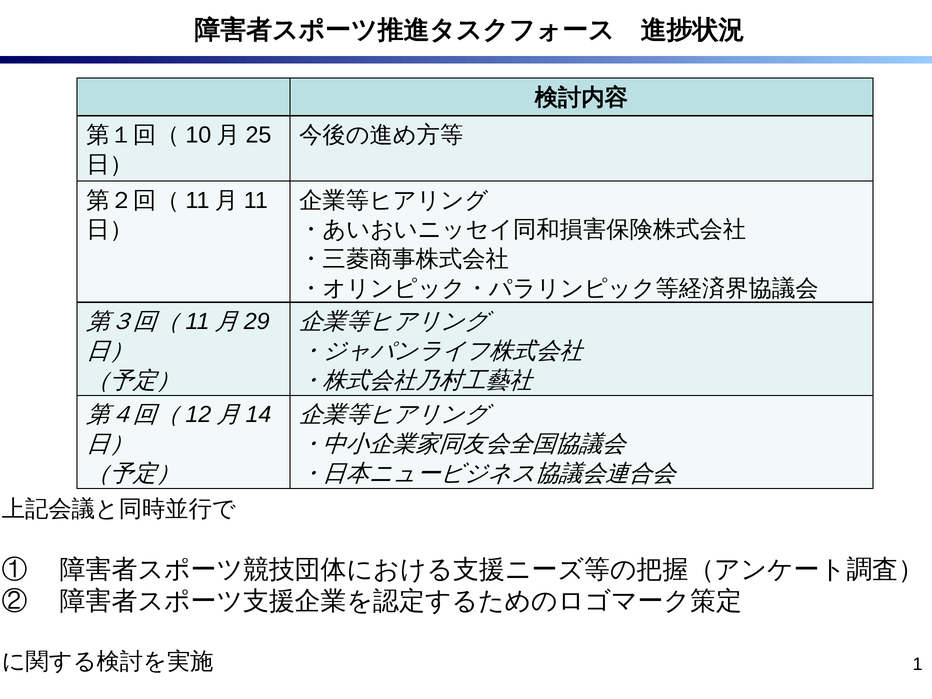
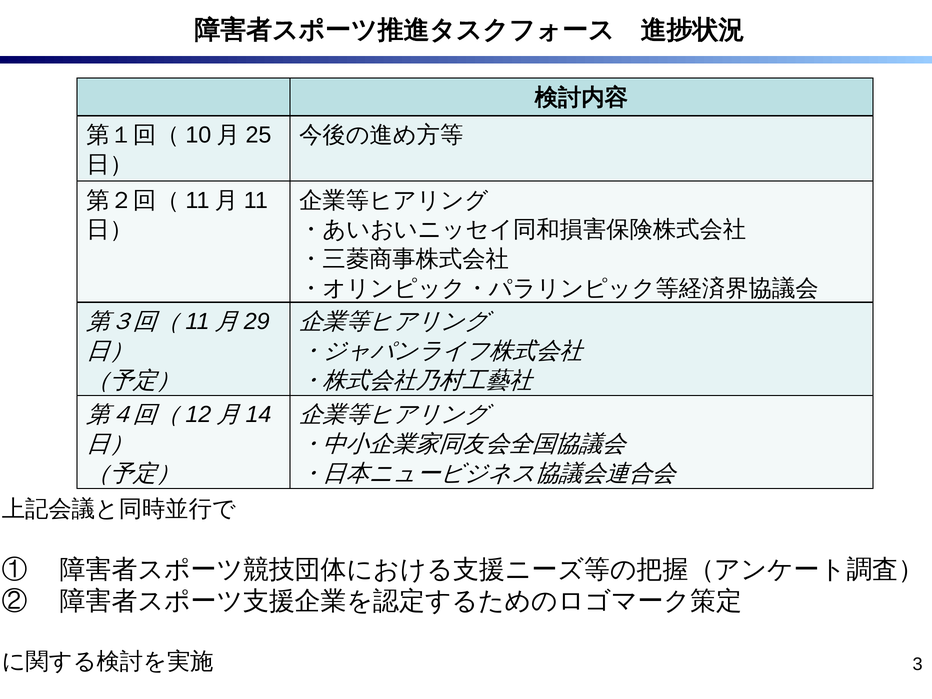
1: 1 -> 3 (918, 664)
